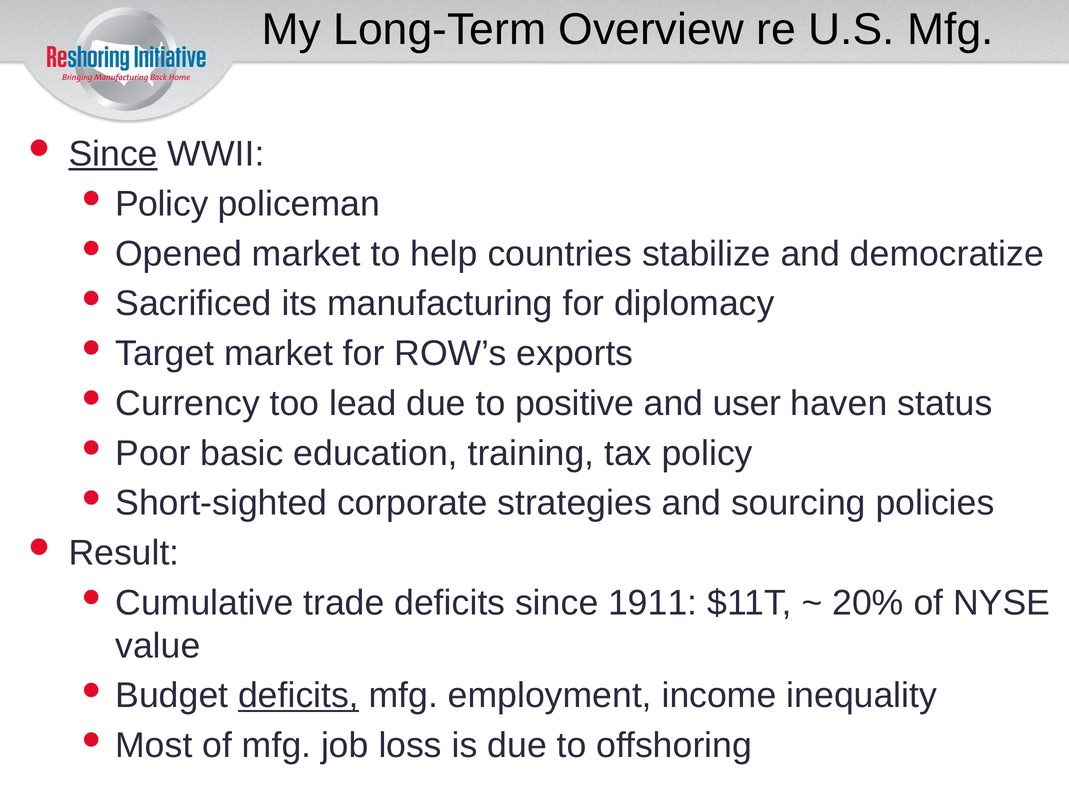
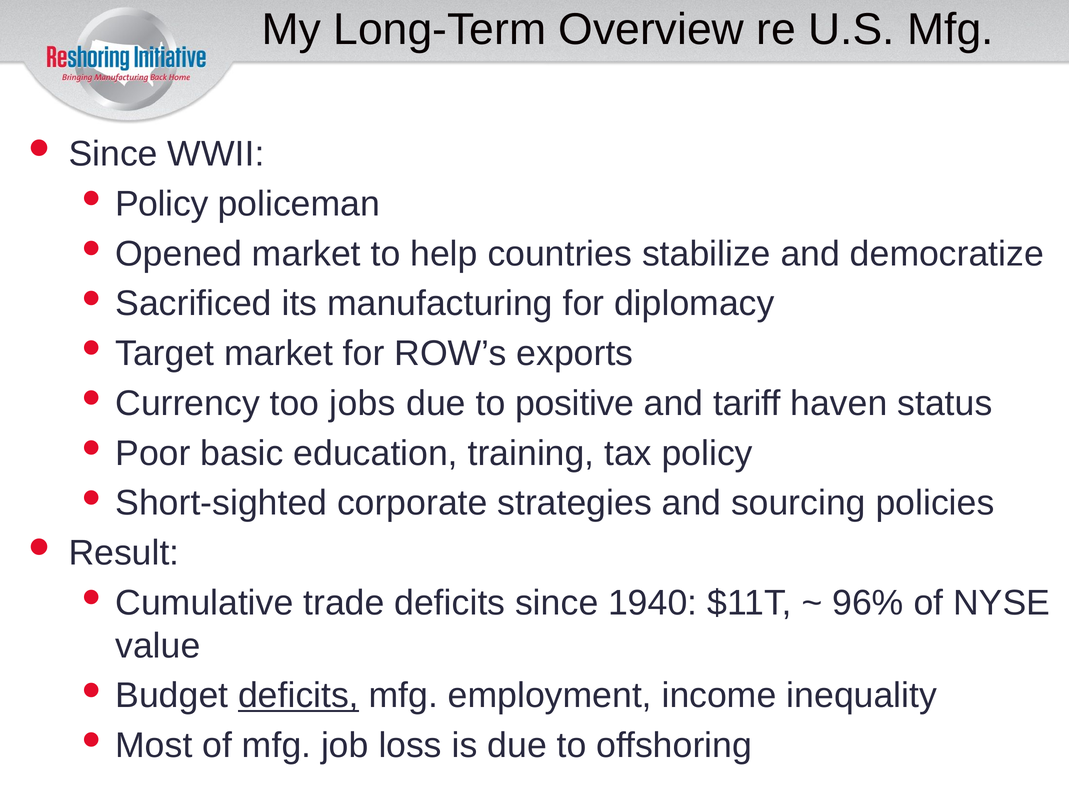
Since underline: present -> none (113, 154)
lead: lead -> jobs (363, 403)
user: user -> tariff (747, 403)
1911: 1911 -> 1940 (653, 603)
20%: 20% -> 96% (868, 603)
